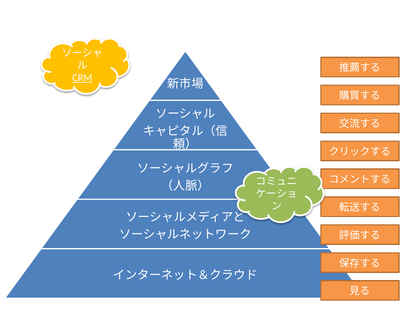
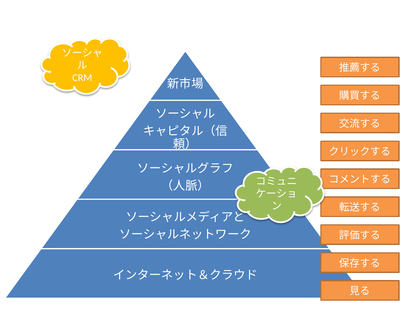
CRM underline: present -> none (82, 78)
